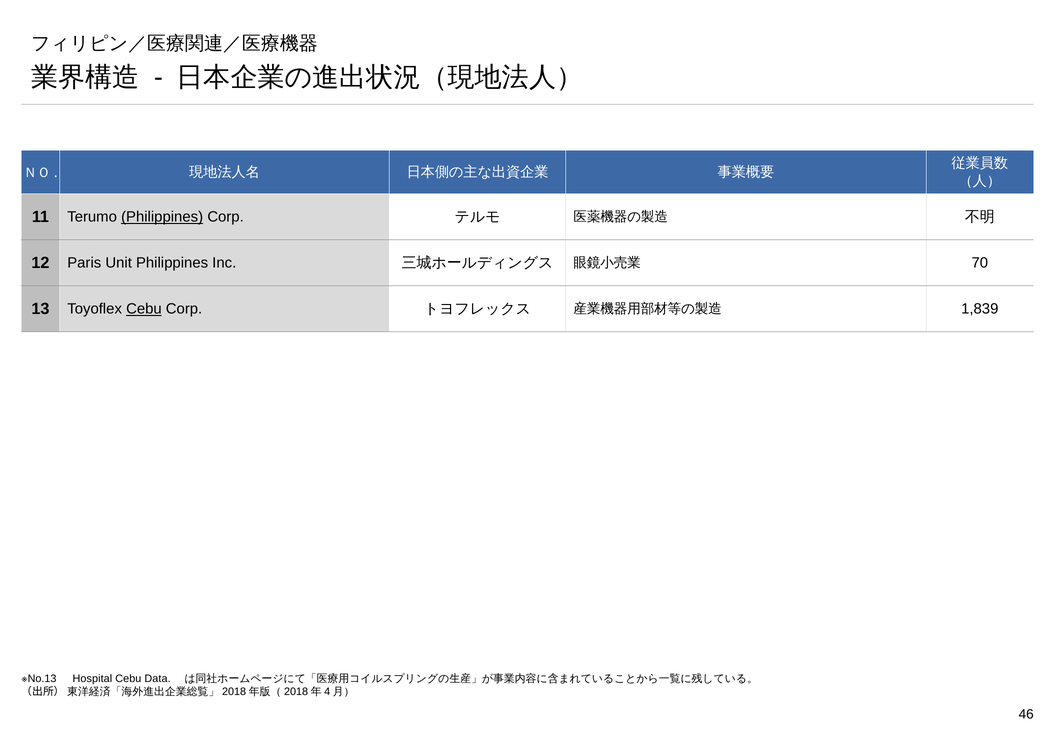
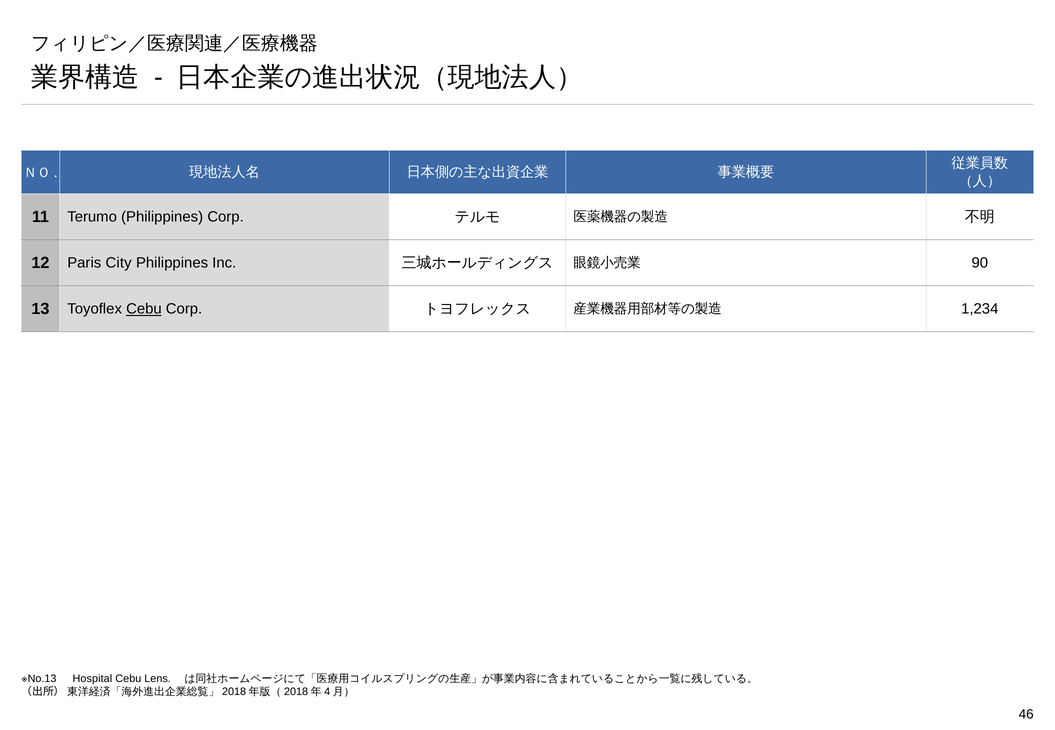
Philippines underline: present -> none (162, 217)
Unit: Unit -> City (119, 263)
70: 70 -> 90 (980, 263)
1,839: 1,839 -> 1,234 (980, 309)
Data: Data -> Lens (158, 679)
